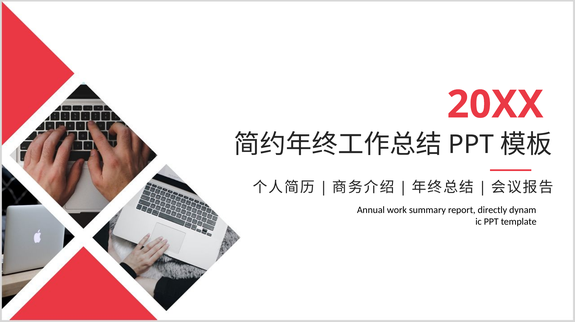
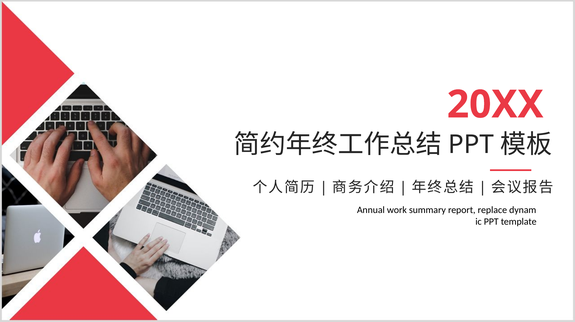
directly: directly -> replace (492, 210)
